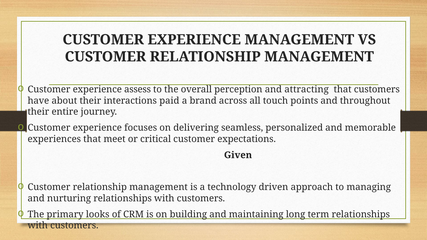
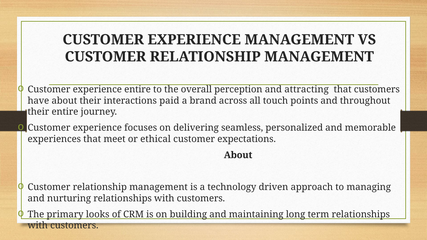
experience assess: assess -> entire (138, 90)
critical: critical -> ethical (156, 139)
Given: Given -> About (238, 155)
